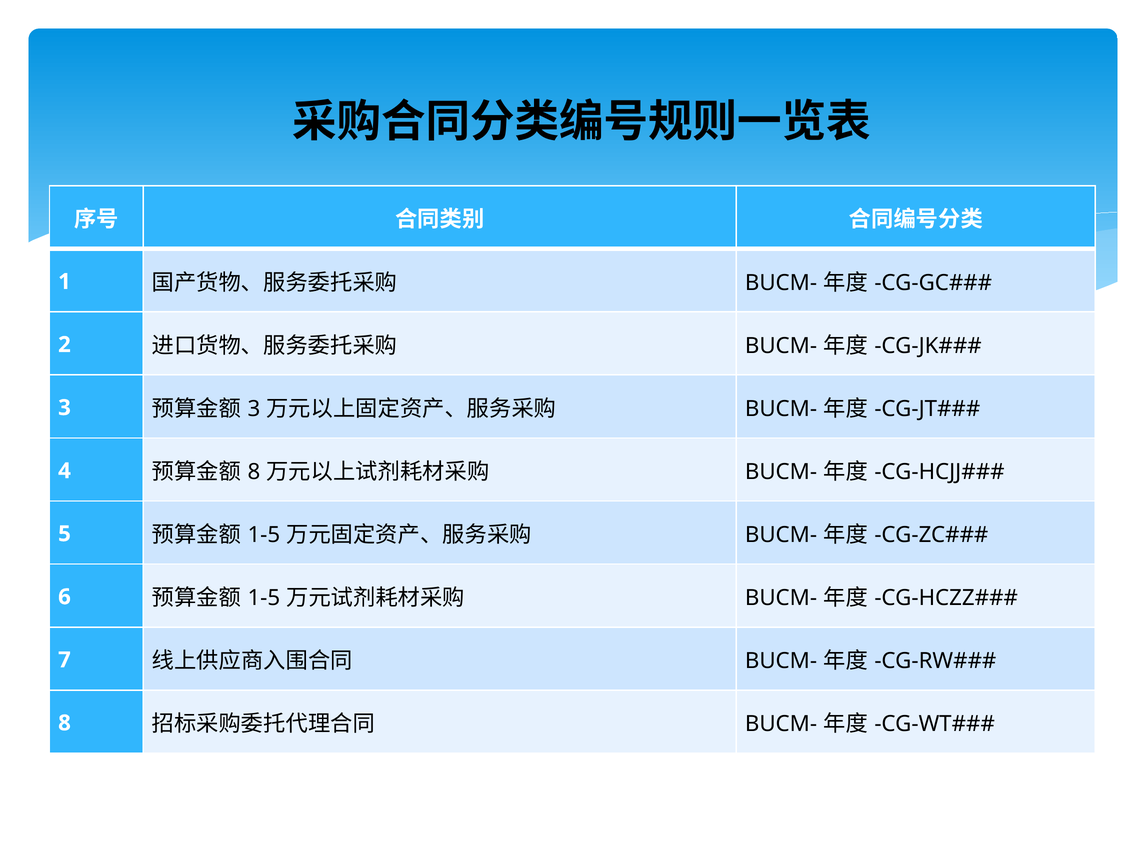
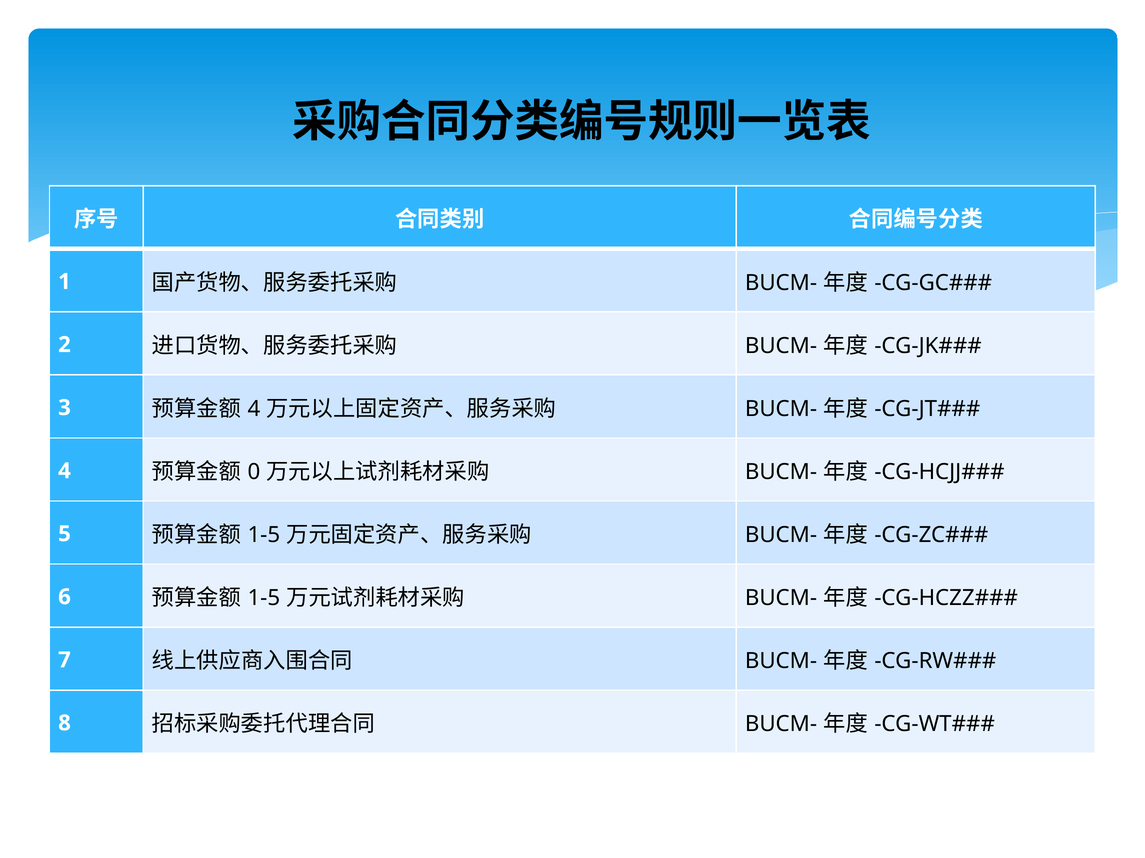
3: 3 -> 4 (254, 409)
8: 8 -> 0 (254, 472)
